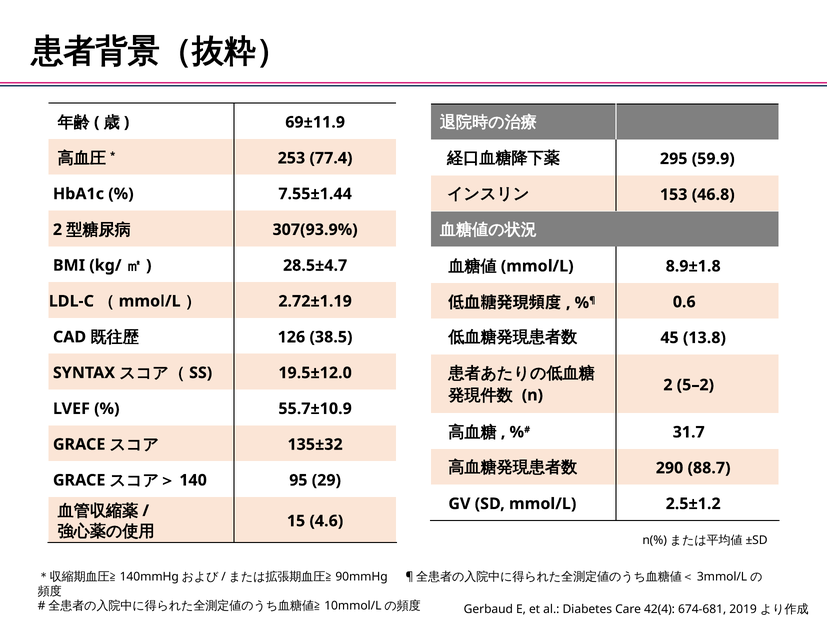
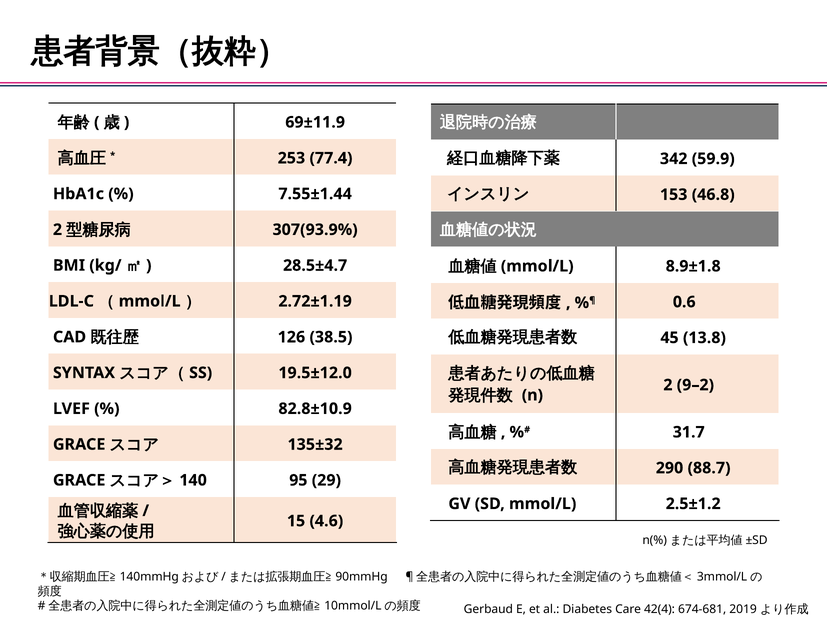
295: 295 -> 342 (674, 159)
5–2: 5–2 -> 9–2 (695, 385)
55.7±10.9: 55.7±10.9 -> 82.8±10.9 (315, 409)
